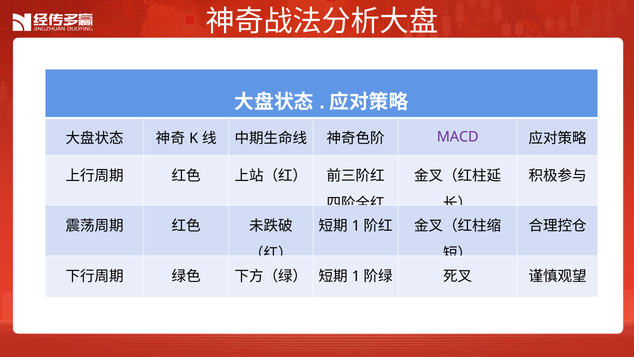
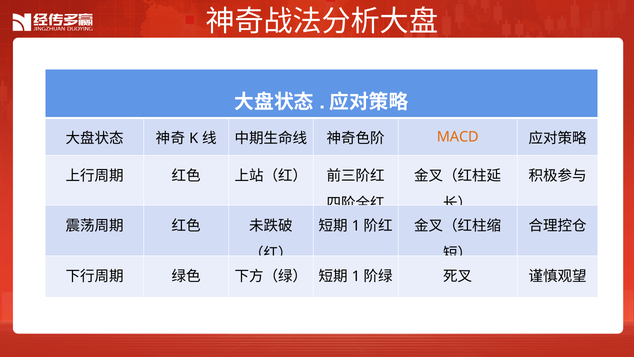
MACD colour: purple -> orange (458, 137)
